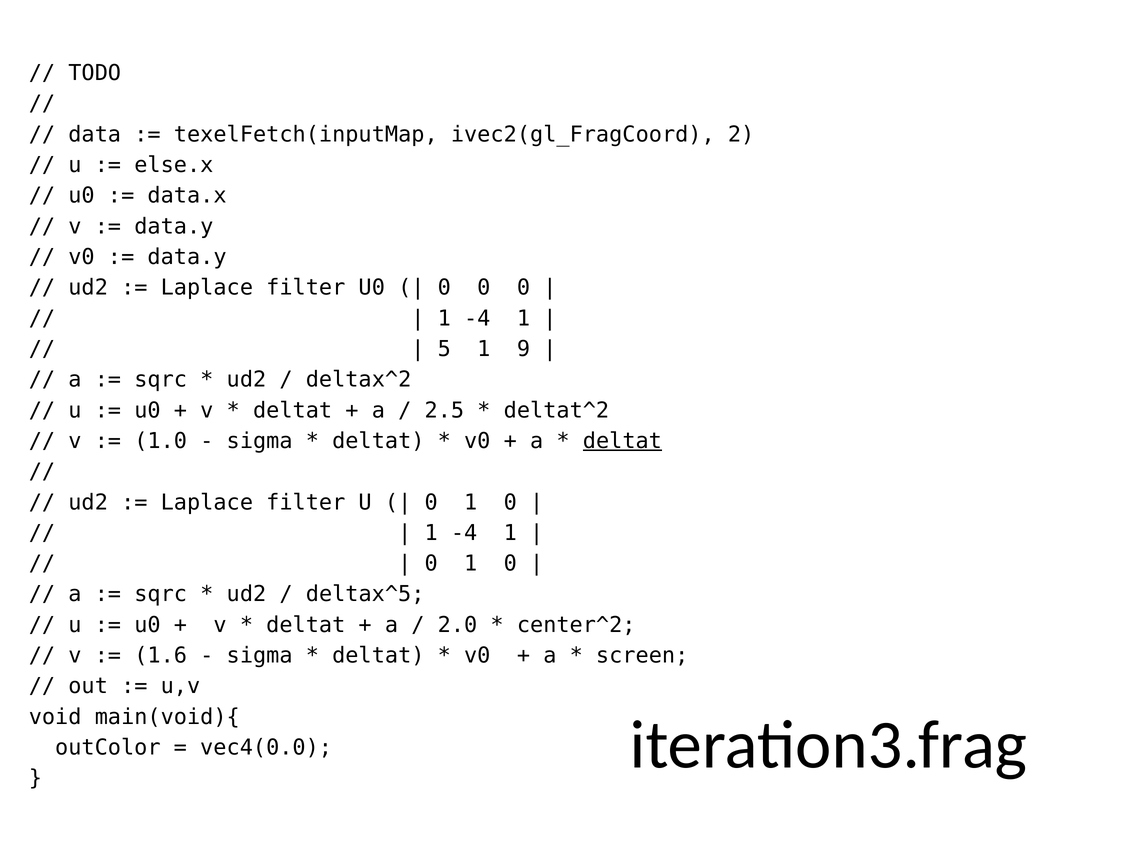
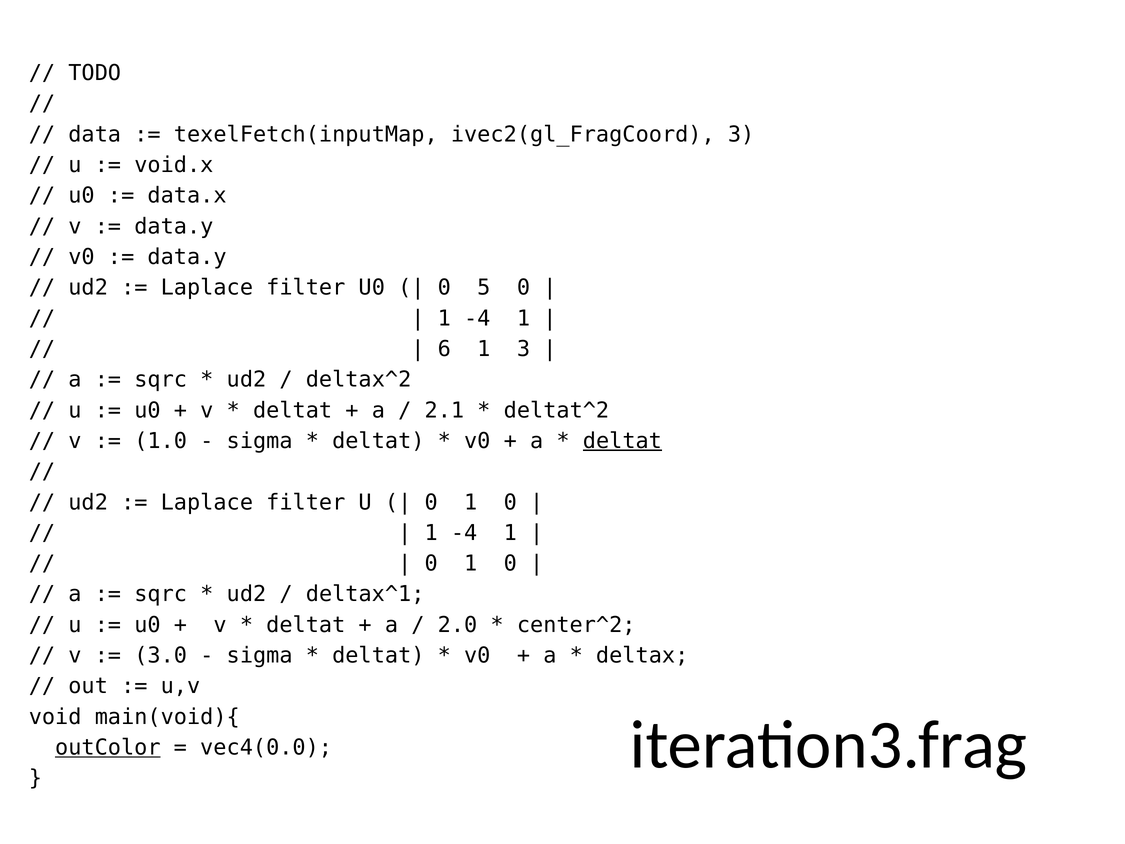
ivec2(gl_FragCoord 2: 2 -> 3 (741, 134)
else.x: else.x -> void.x (174, 165)
0: 0 -> 5 (484, 288)
5: 5 -> 6 (444, 349)
1 9: 9 -> 3 (523, 349)
2.5: 2.5 -> 2.1 (444, 410)
deltax^5: deltax^5 -> deltax^1 (365, 594)
1.6: 1.6 -> 3.0 (161, 655)
screen: screen -> deltax (642, 655)
outColor underline: none -> present (108, 747)
